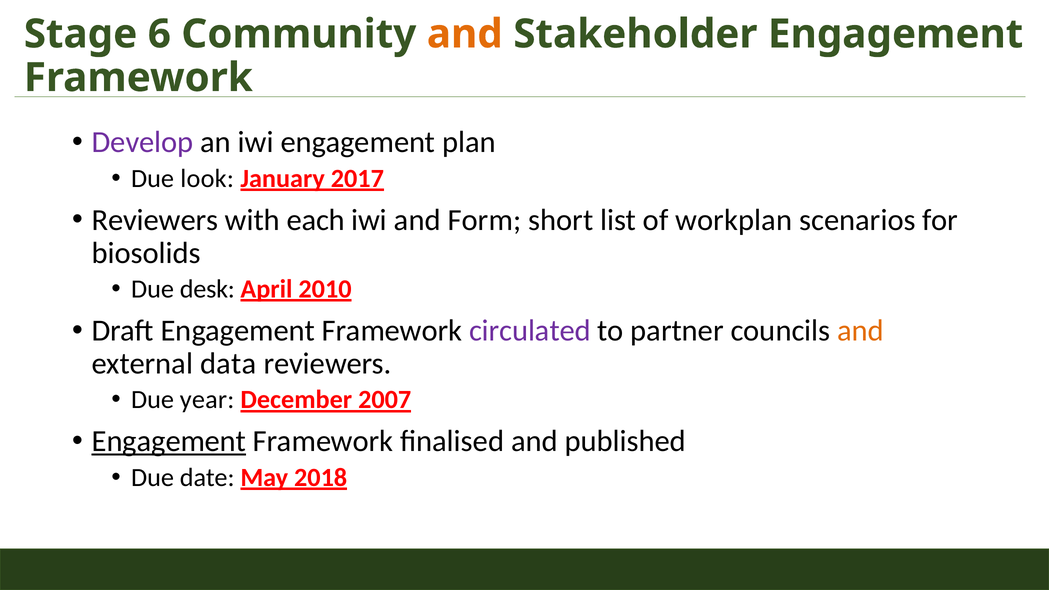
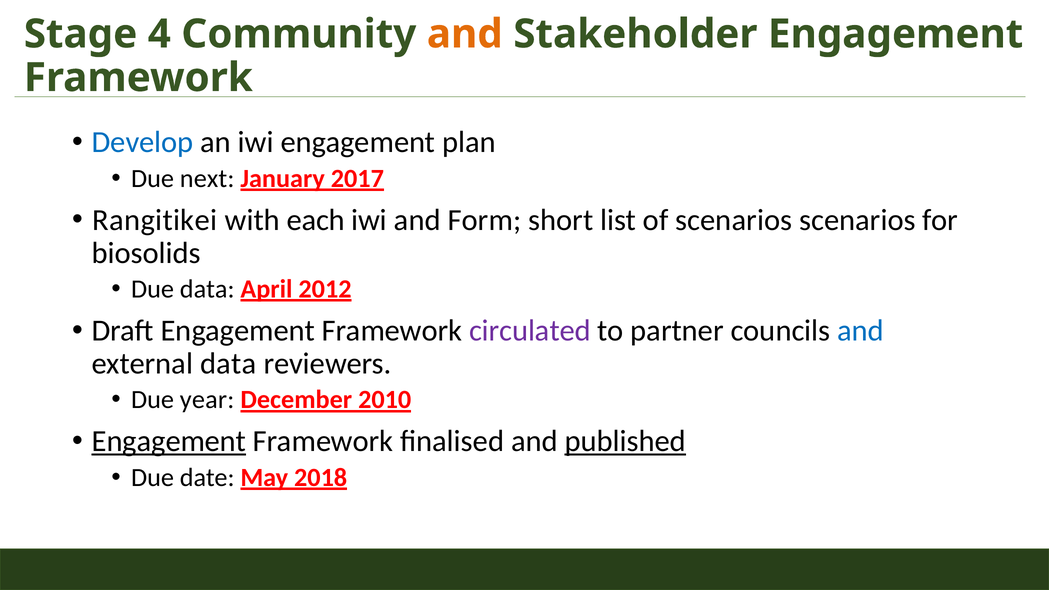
6: 6 -> 4 (159, 34)
Develop colour: purple -> blue (143, 142)
look: look -> next (207, 178)
Reviewers: Reviewers -> Rangitikei (155, 220)
of workplan: workplan -> scenarios (734, 220)
Due desk: desk -> data (207, 289)
2010: 2010 -> 2012 (325, 289)
and colour: orange -> blue (861, 331)
2007: 2007 -> 2010 (385, 400)
published underline: none -> present (625, 441)
